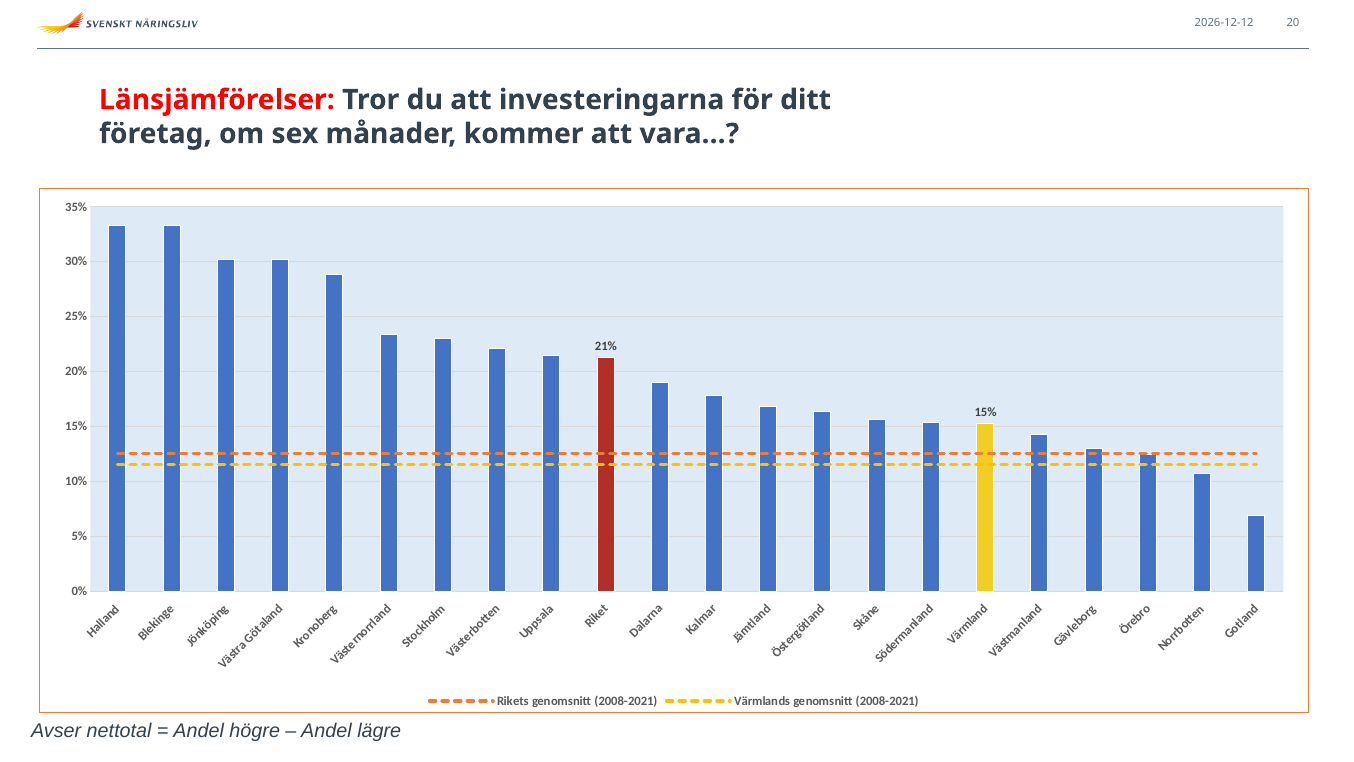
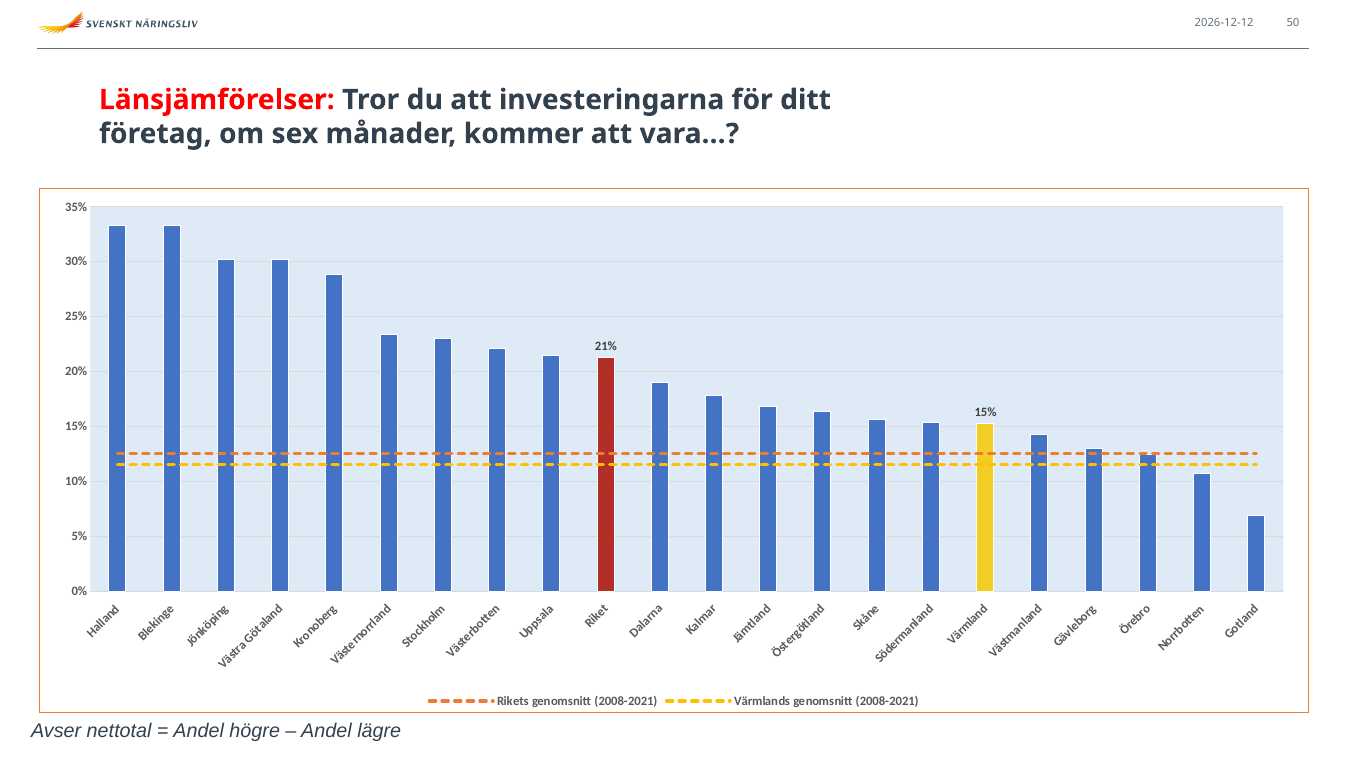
20: 20 -> 50 (1293, 23)
